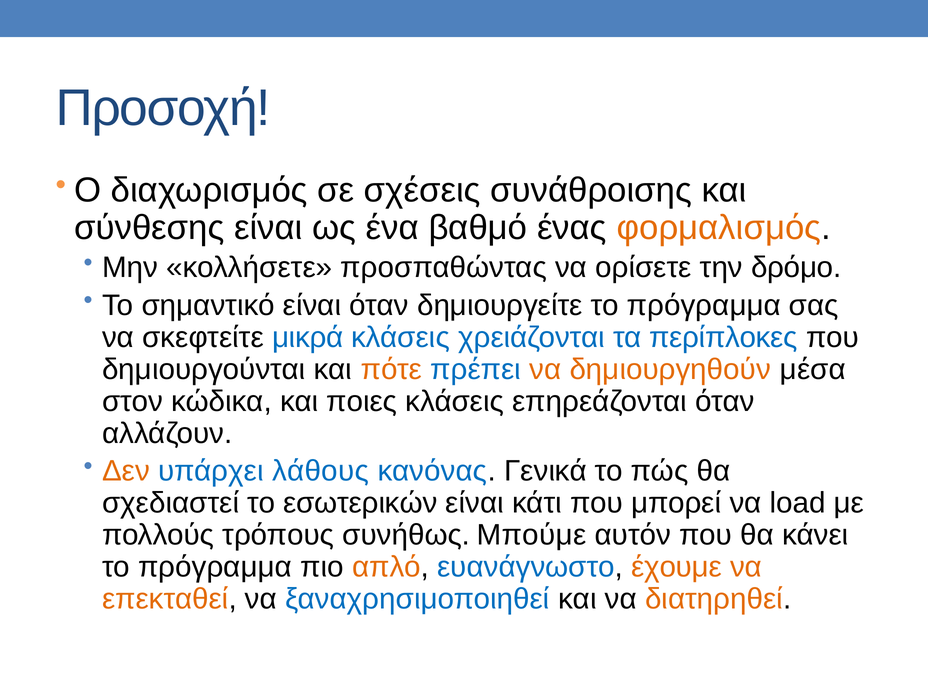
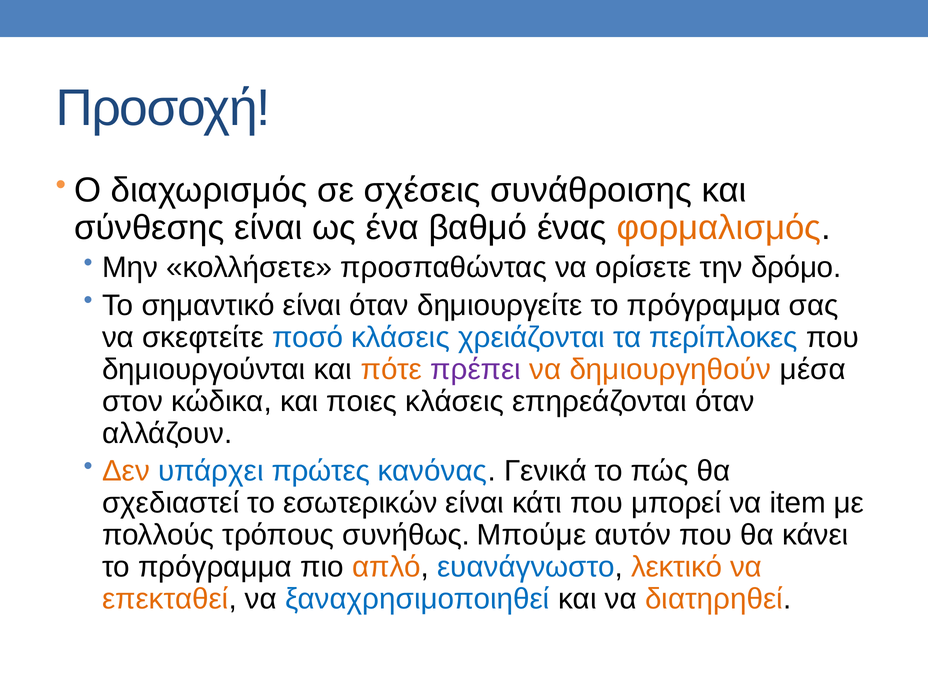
μικρά: μικρά -> ποσό (308, 337)
πρέπει colour: blue -> purple (476, 369)
λάθους: λάθους -> πρώτες (321, 471)
load: load -> item (798, 503)
έχουμε: έχουμε -> λεκτικό (677, 567)
